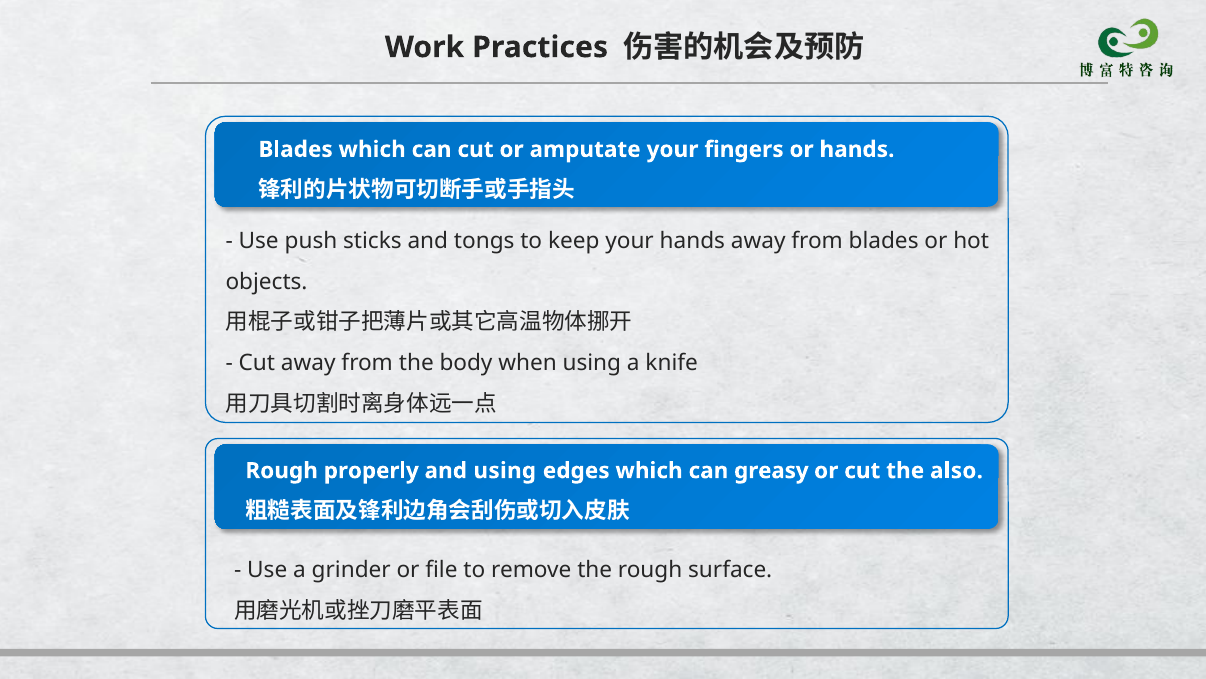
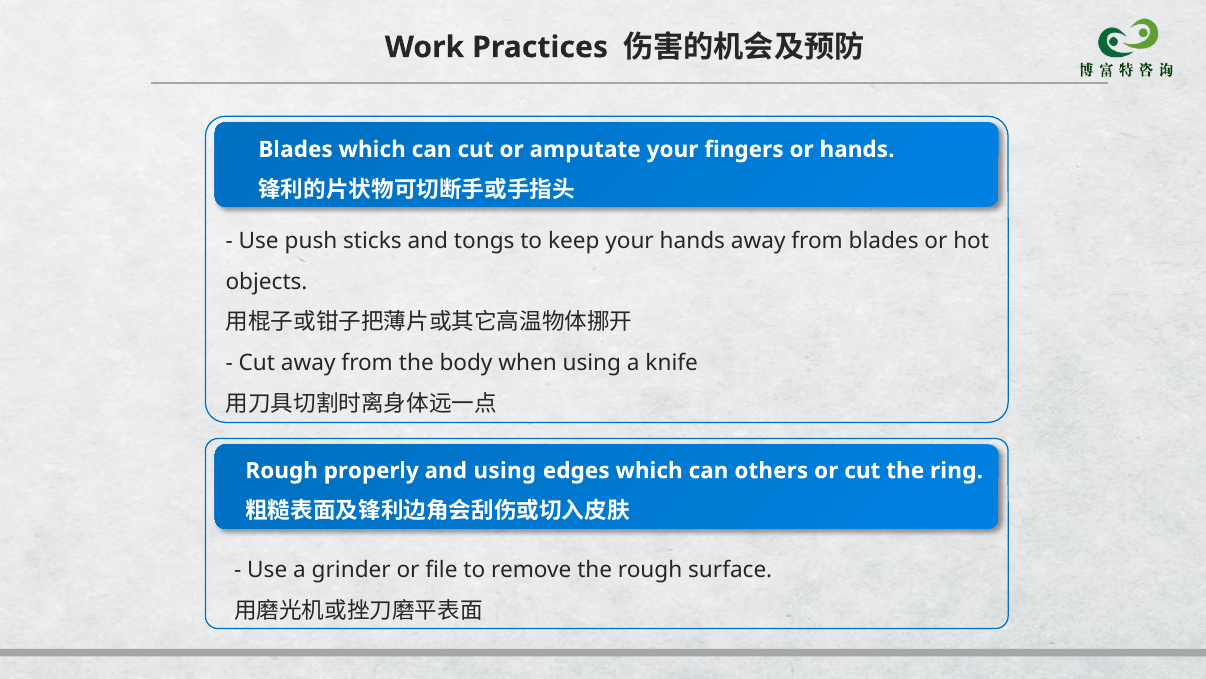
greasy: greasy -> others (771, 470)
also: also -> ring (957, 470)
